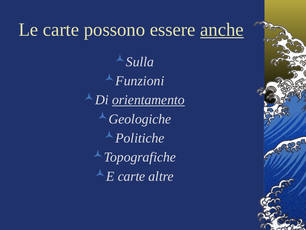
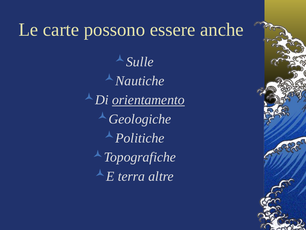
anche underline: present -> none (222, 30)
Sulla: Sulla -> Sulle (140, 62)
Funzioni: Funzioni -> Nautiche (140, 81)
E carte: carte -> terra (131, 176)
